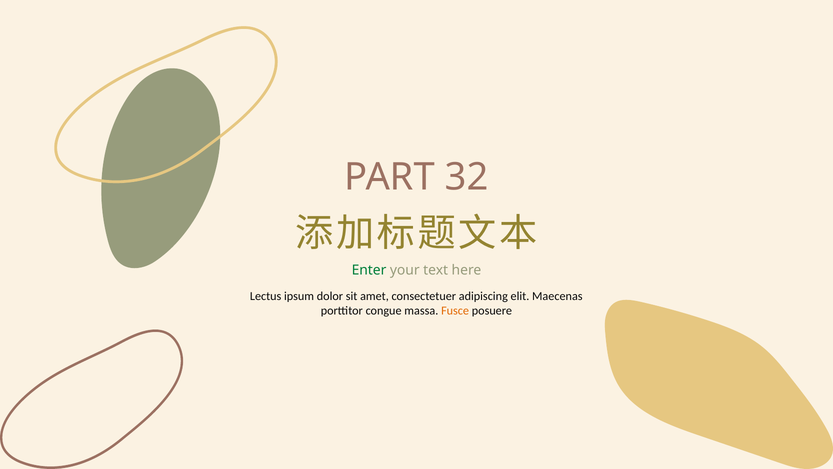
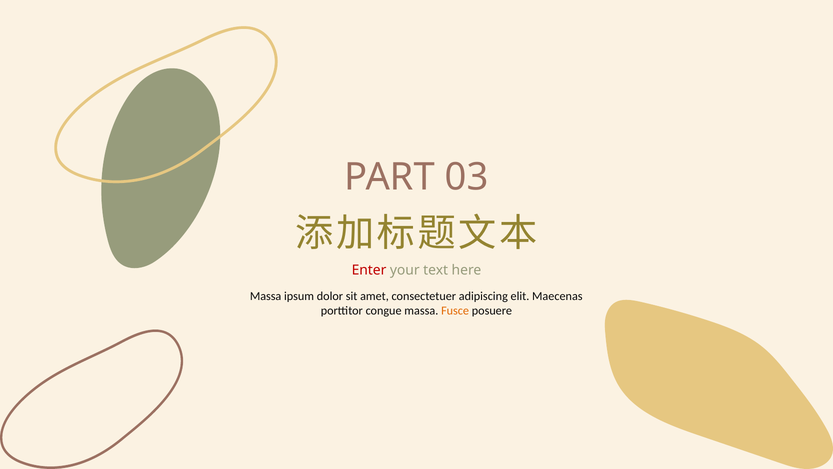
32: 32 -> 03 (467, 177)
Enter colour: green -> red (369, 270)
Lectus: Lectus -> Massa (266, 296)
